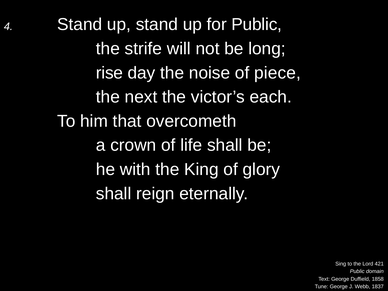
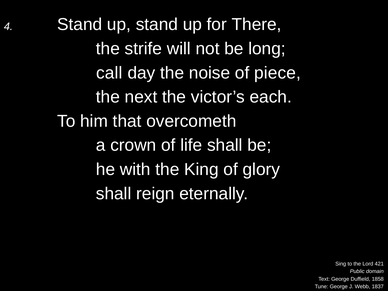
for Public: Public -> There (257, 25)
rise: rise -> call (109, 73)
